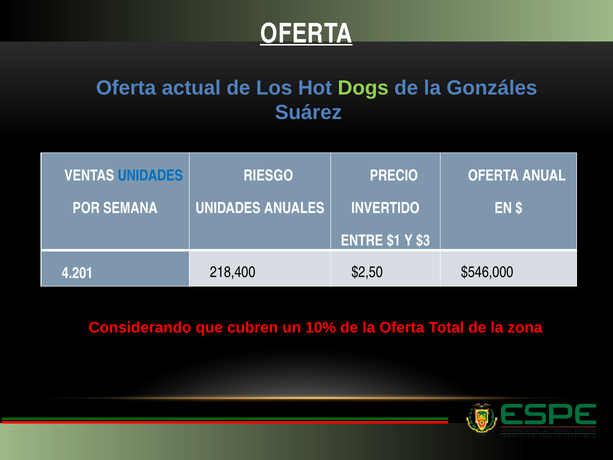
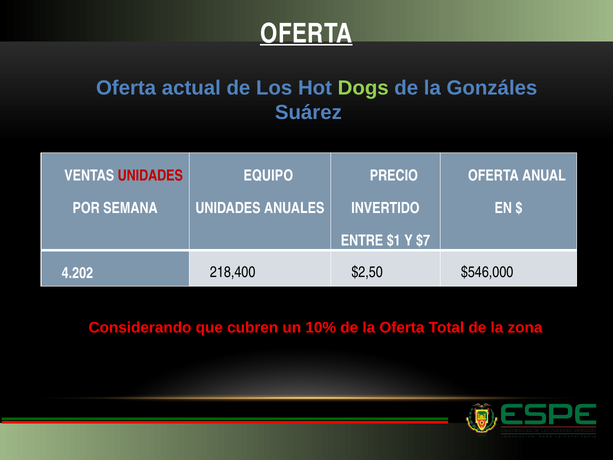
UNIDADES colour: blue -> red (150, 175)
RIESGO: RIESGO -> EQUIPO (268, 175)
$3: $3 -> $7 (423, 240)
4.201: 4.201 -> 4.202 (77, 273)
